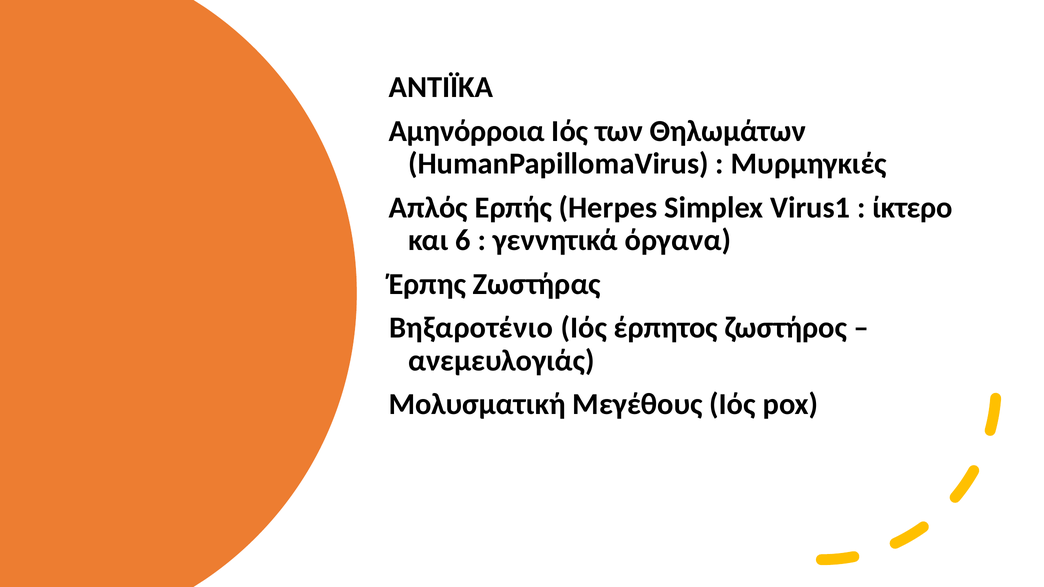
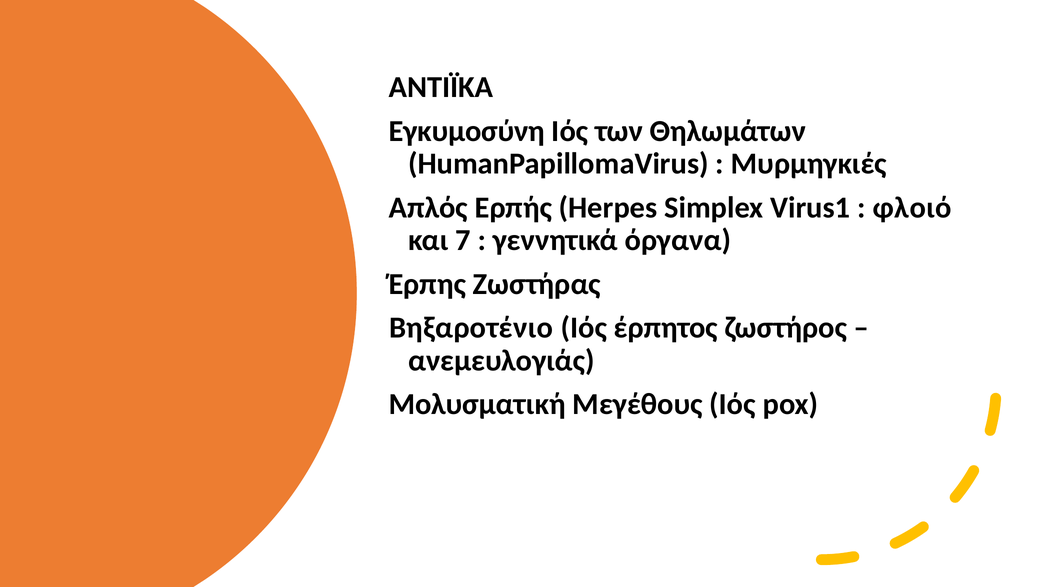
Αμηνόρροια: Αμηνόρροια -> Εγκυμοσύνη (467, 131)
ίκτερο: ίκτερο -> φλοιό (912, 208)
6: 6 -> 7 (463, 240)
